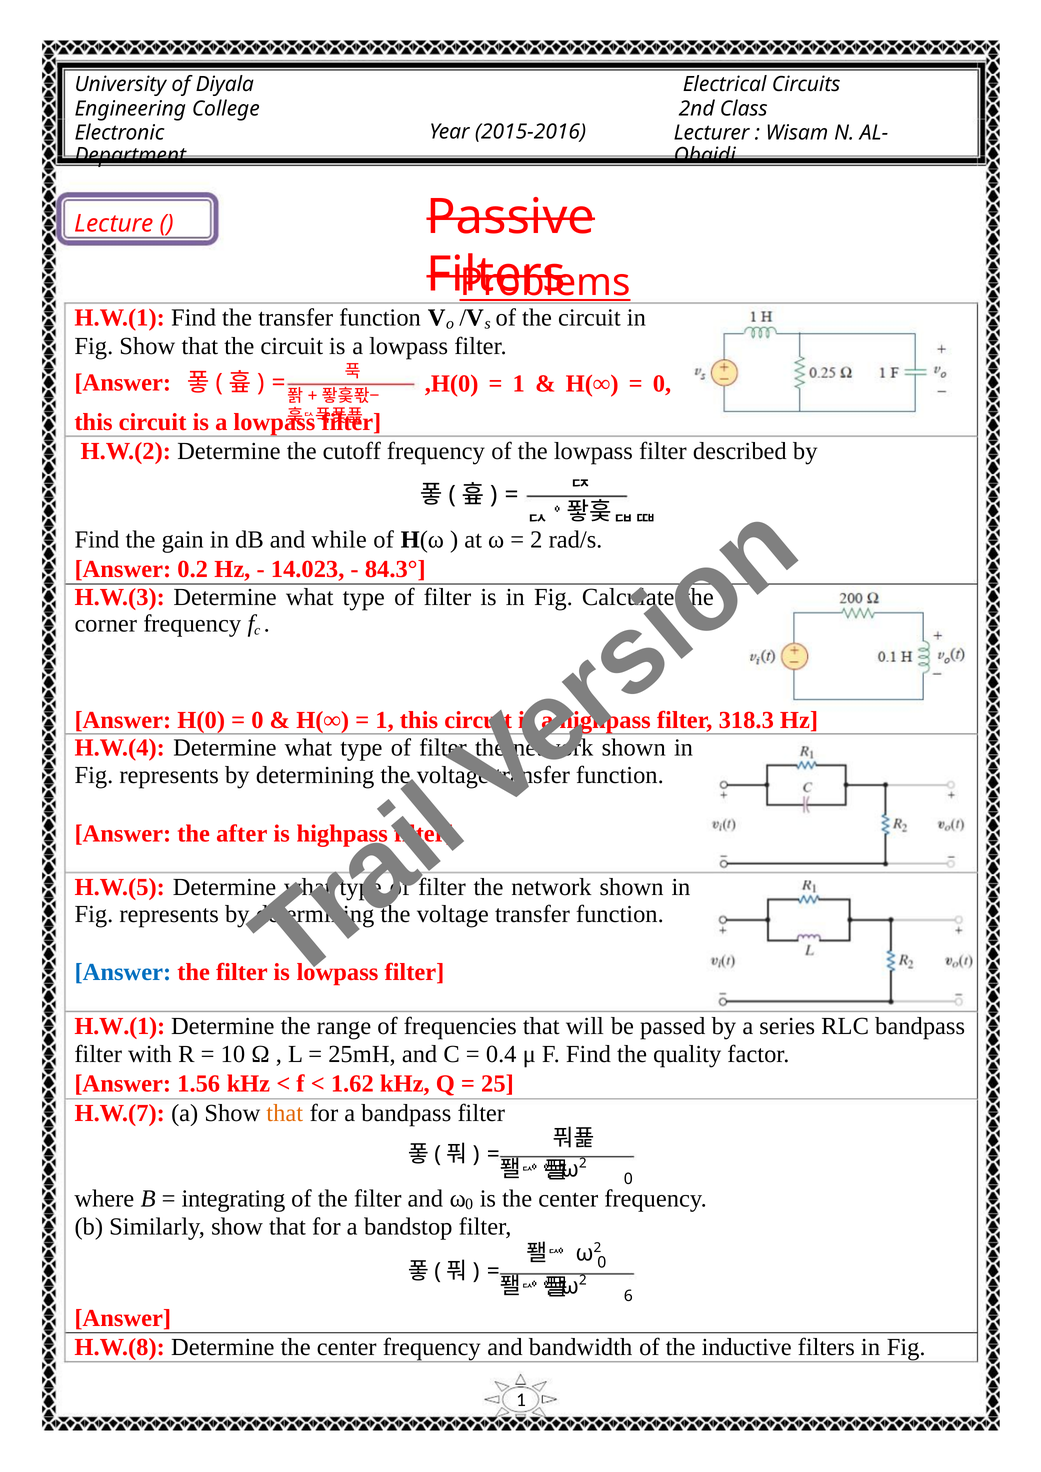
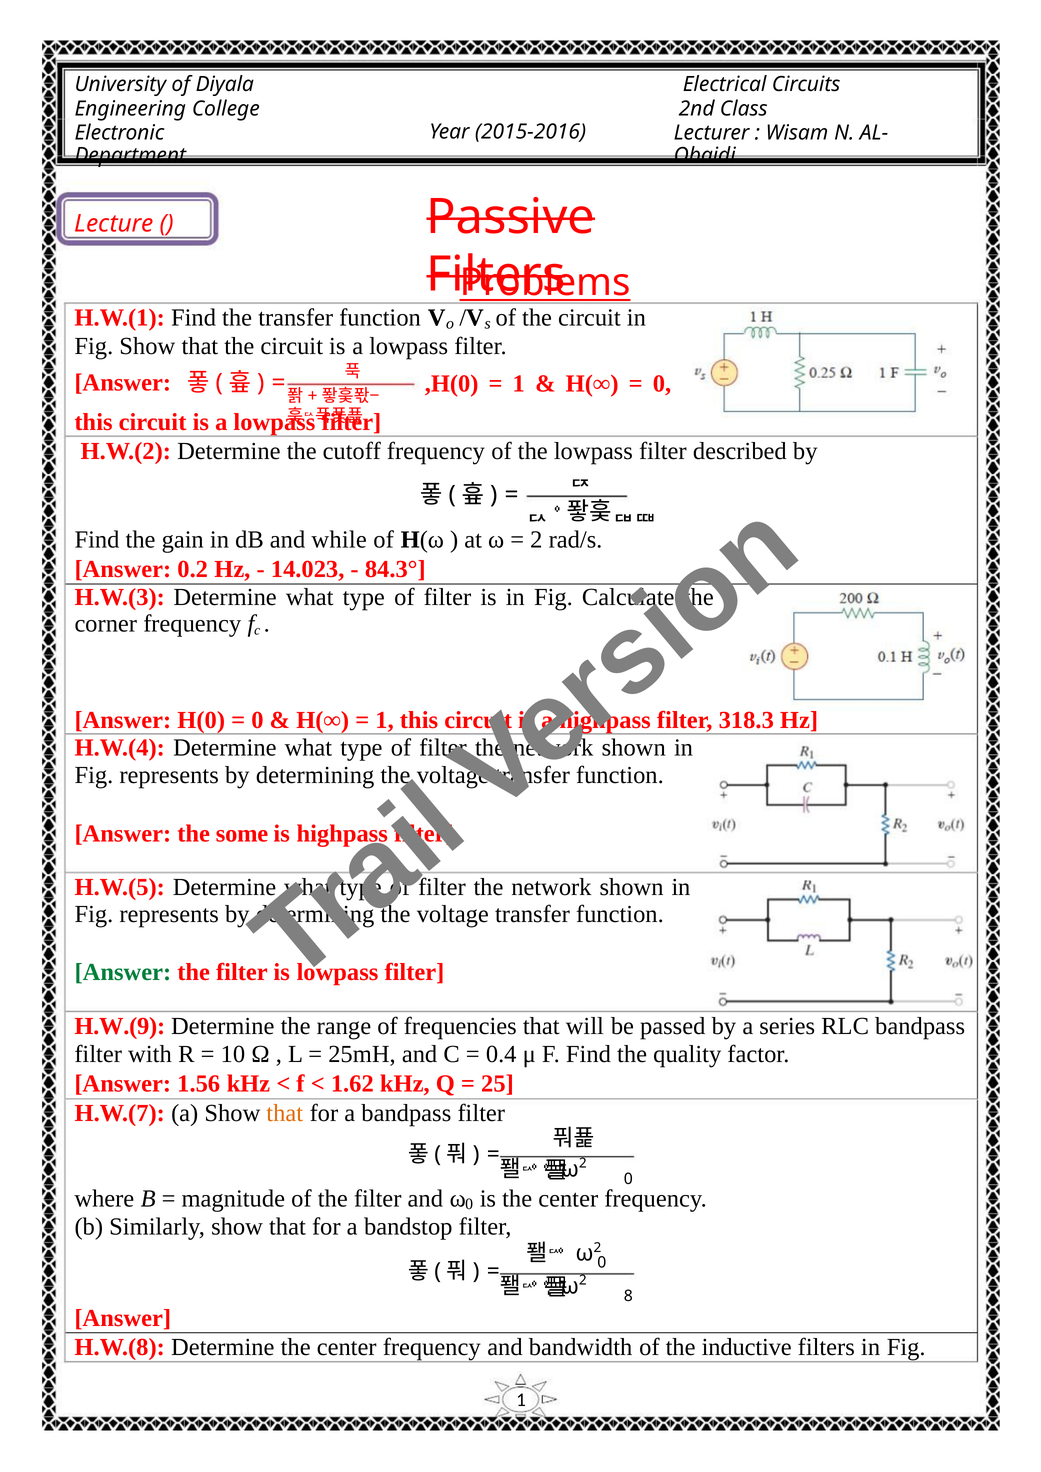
after: after -> some (242, 833)
Answer colour: blue -> green (123, 972)
H.W.(1: H.W.(1 -> H.W.(9 (120, 1026)
integrating: integrating -> magnitude (233, 1198)
6: 6 -> 8 (628, 1295)
